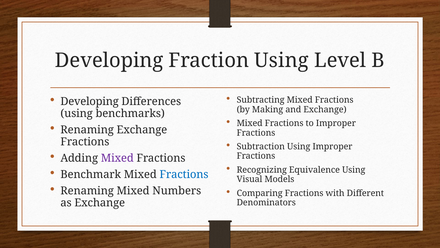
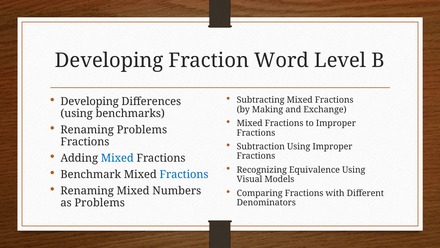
Fraction Using: Using -> Word (282, 60)
Renaming Exchange: Exchange -> Problems (142, 130)
Mixed colour: purple -> blue (117, 158)
as Exchange: Exchange -> Problems (100, 202)
